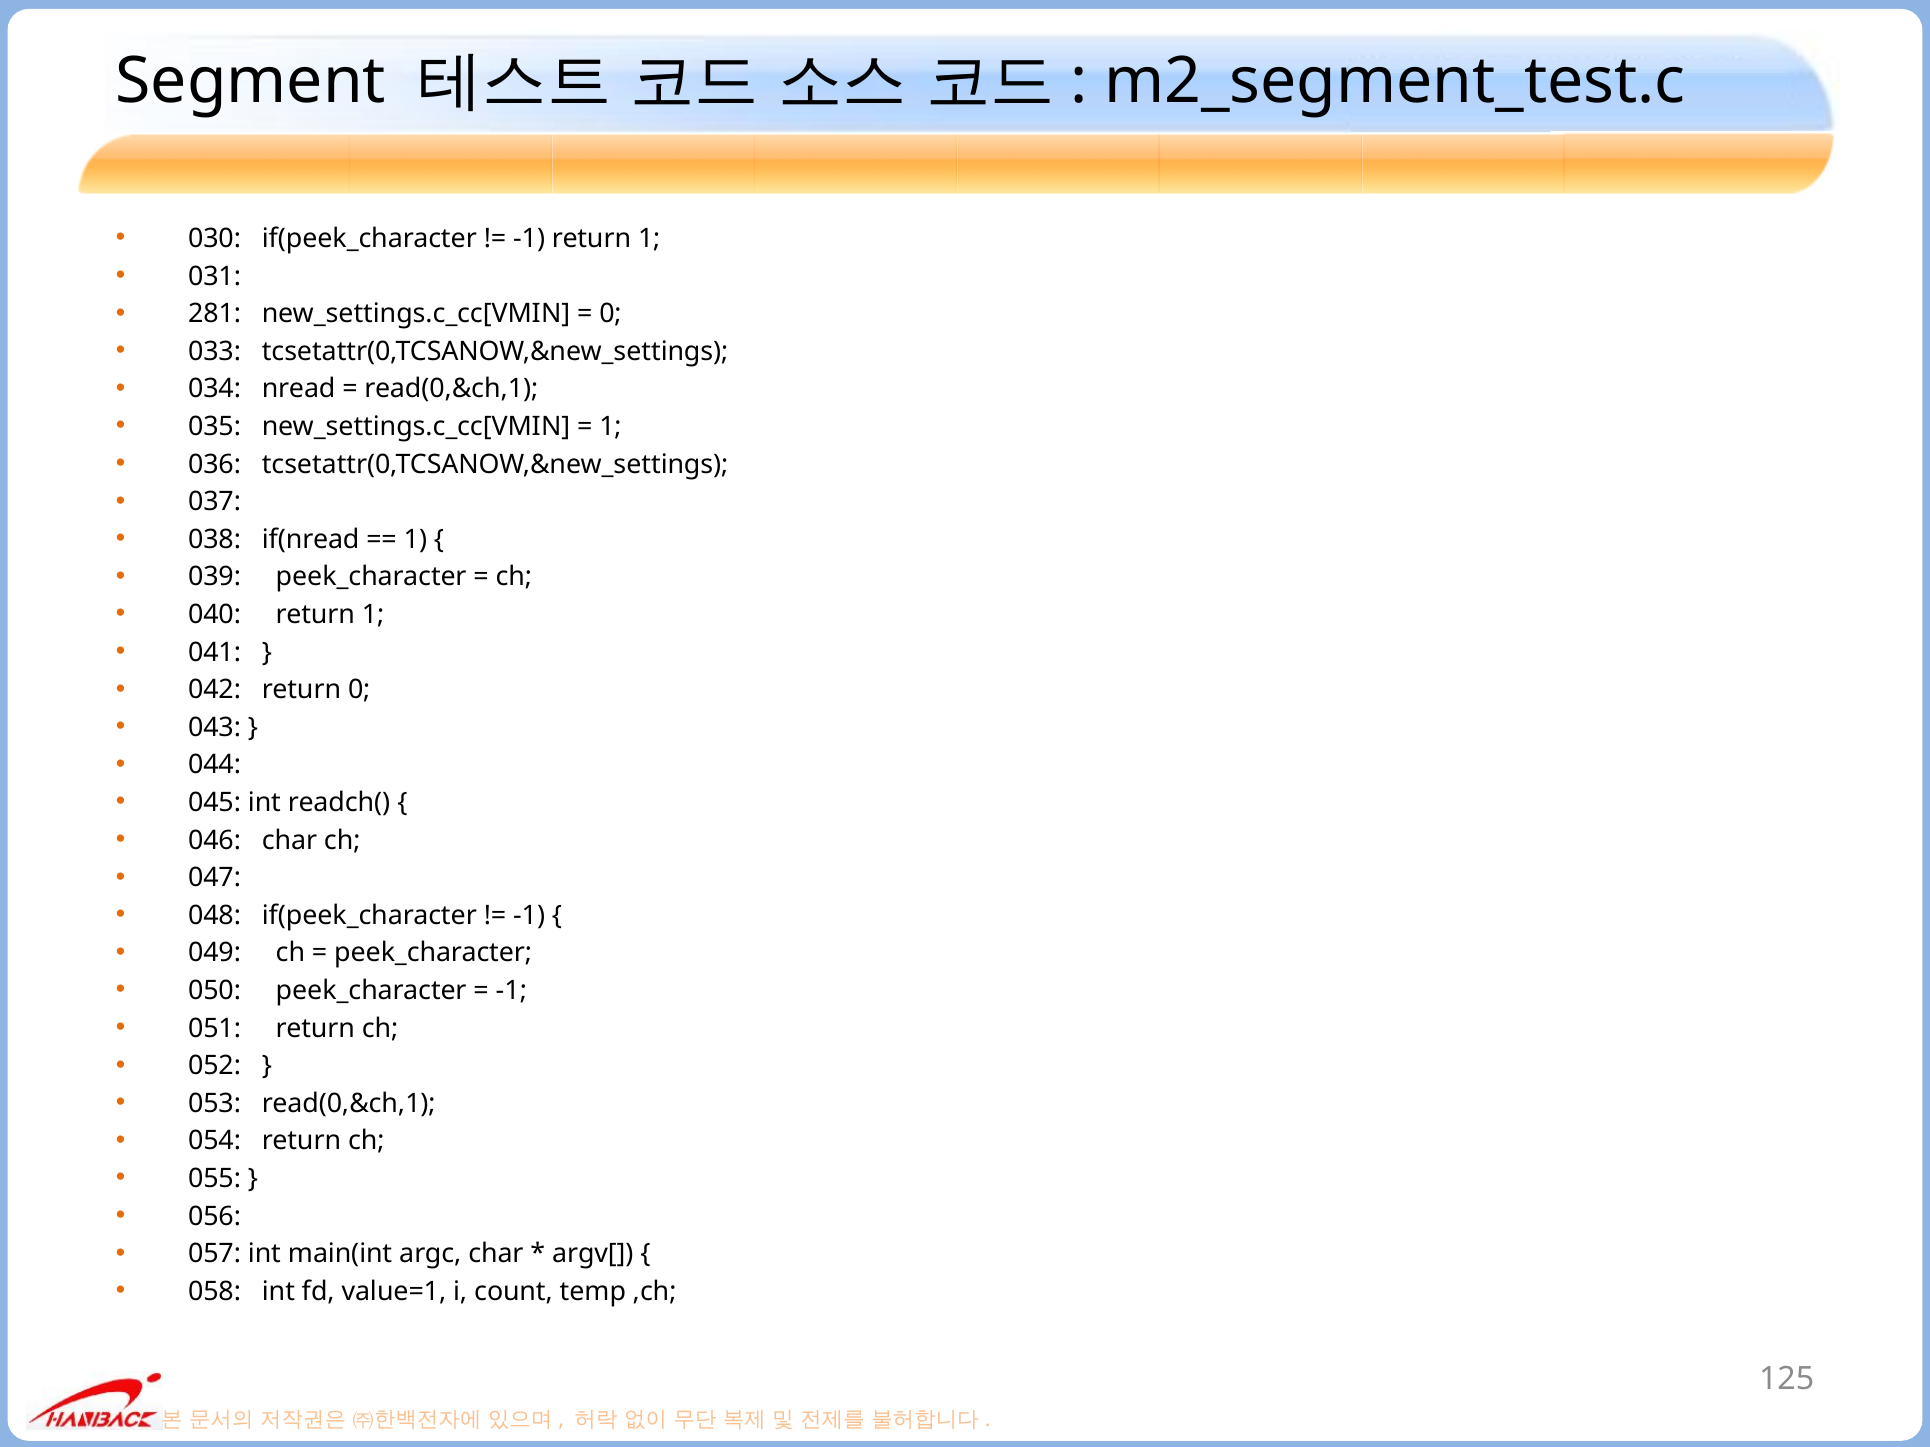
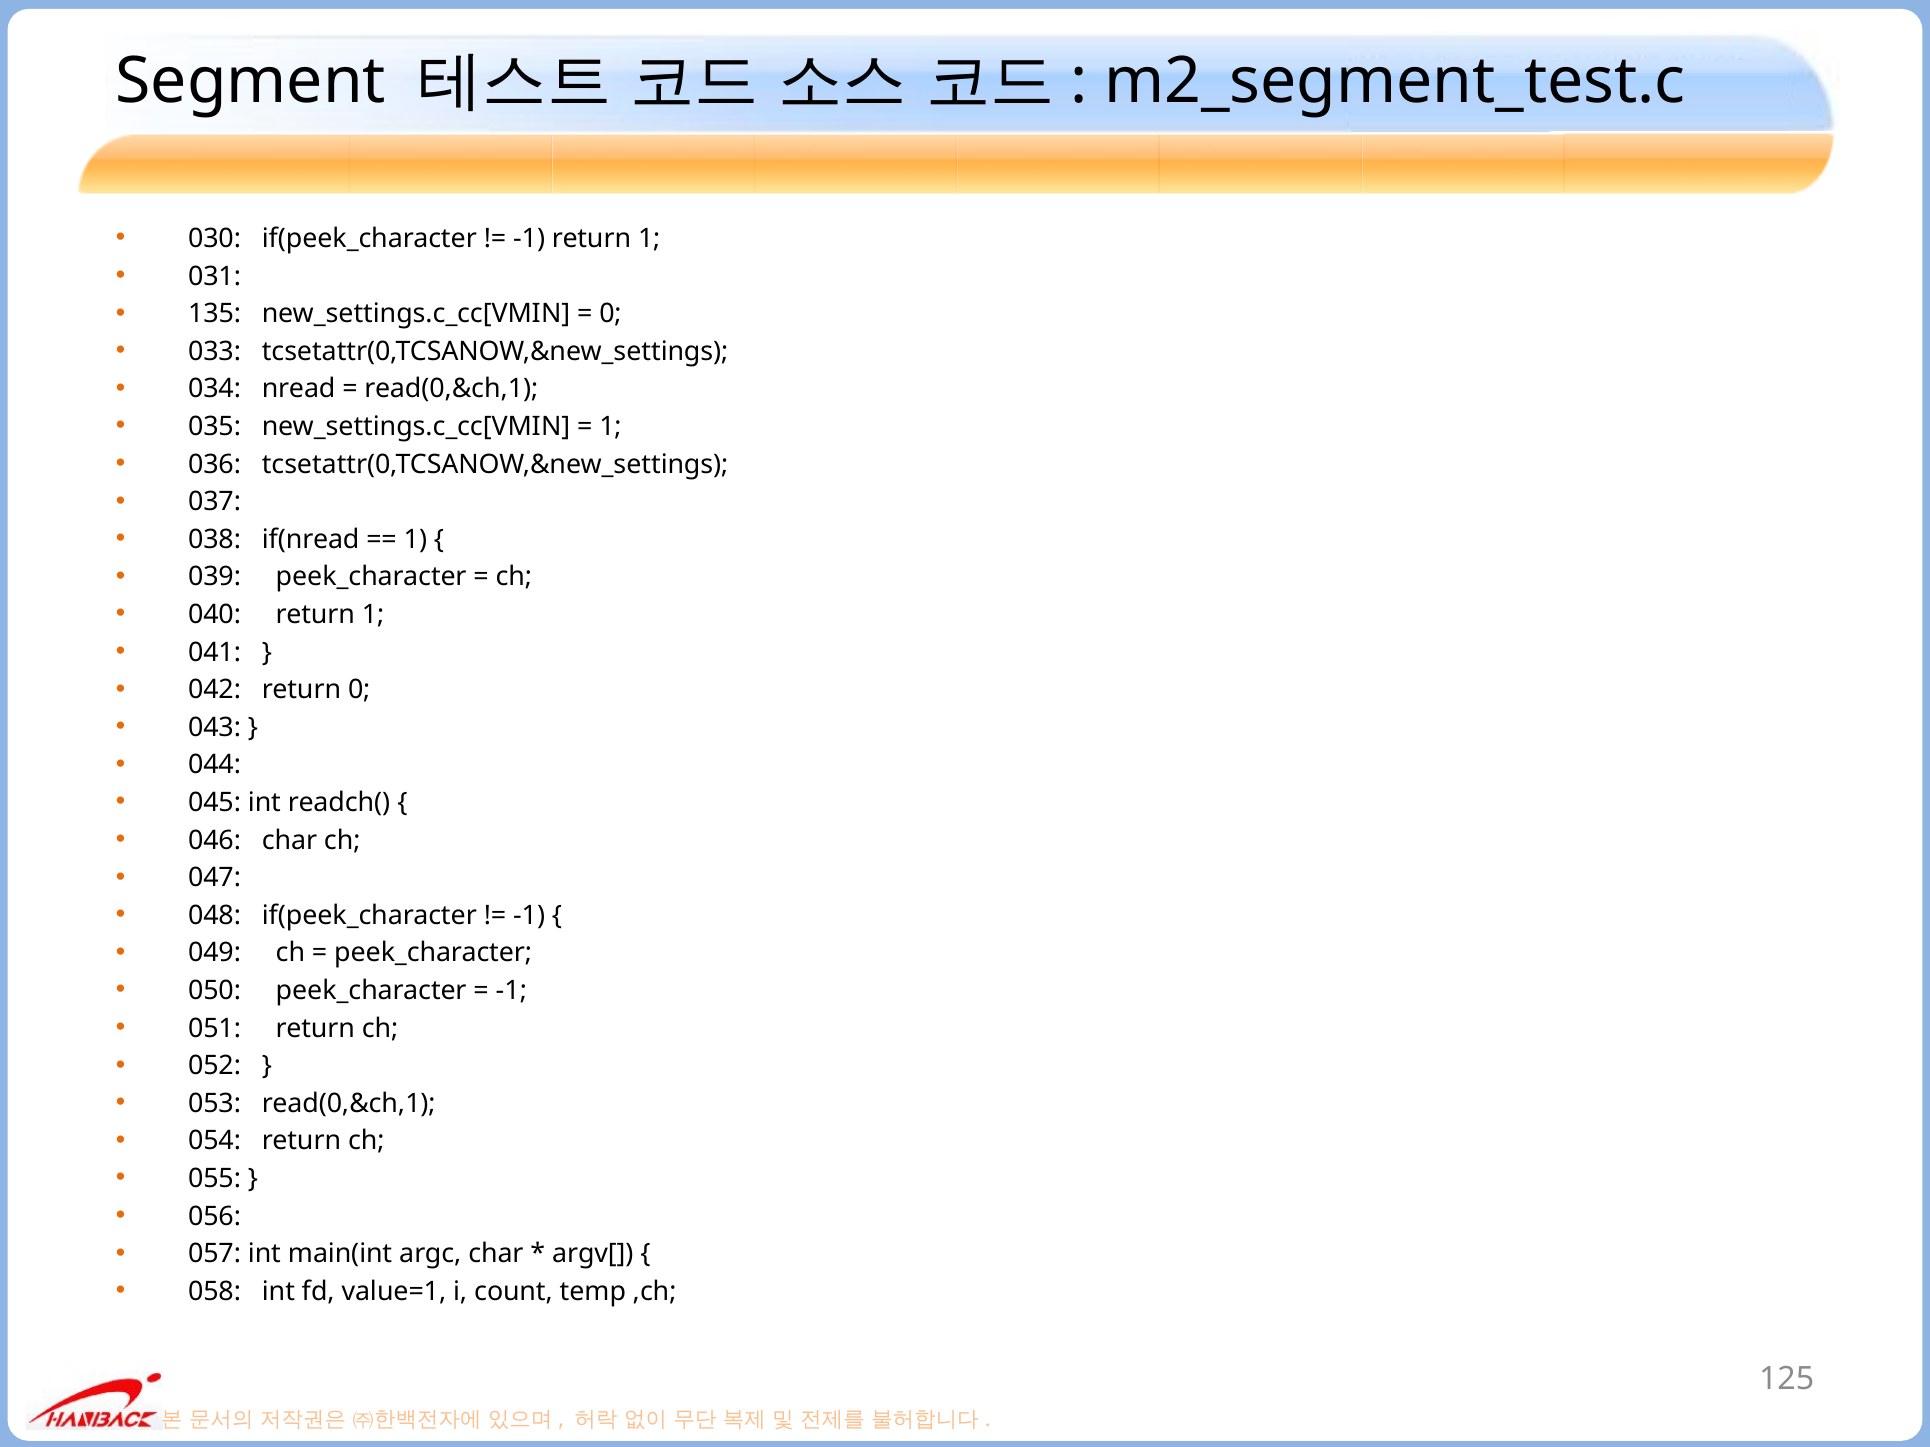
281: 281 -> 135 (215, 314)
